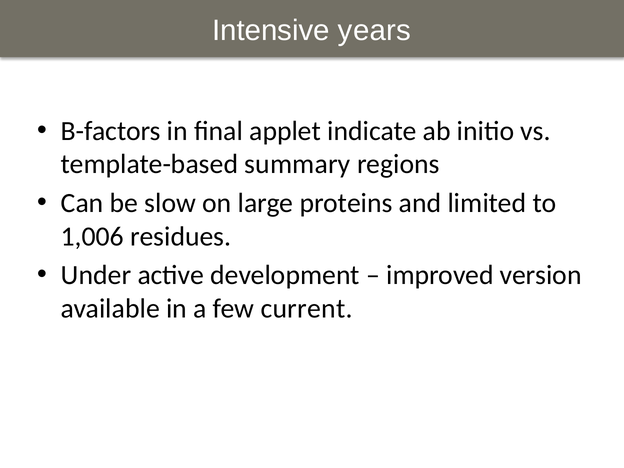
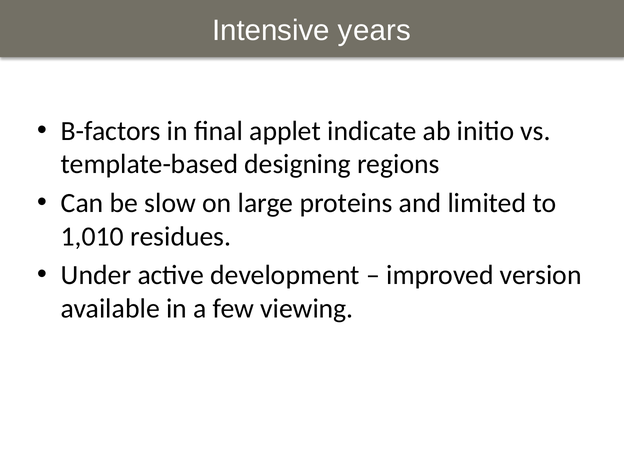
summary: summary -> designing (298, 164)
1,006: 1,006 -> 1,010 (92, 236)
current: current -> viewing (307, 309)
